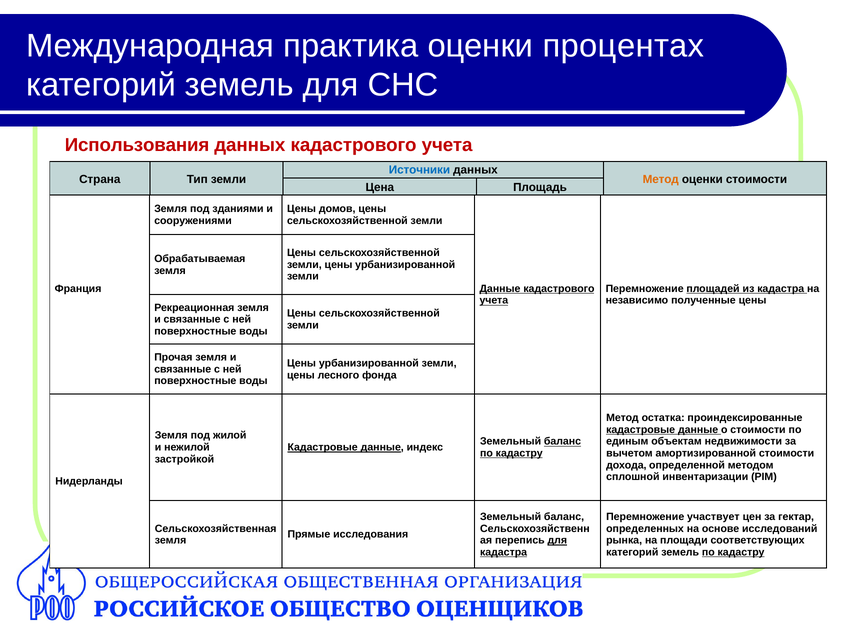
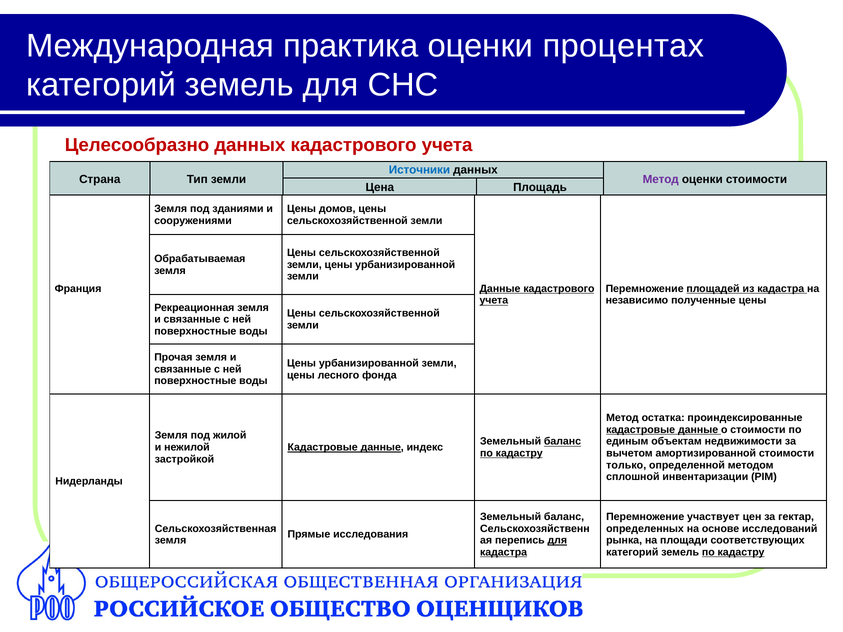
Использования: Использования -> Целесообразно (137, 145)
Метод colour: orange -> purple (661, 179)
дохода: дохода -> только (626, 465)
